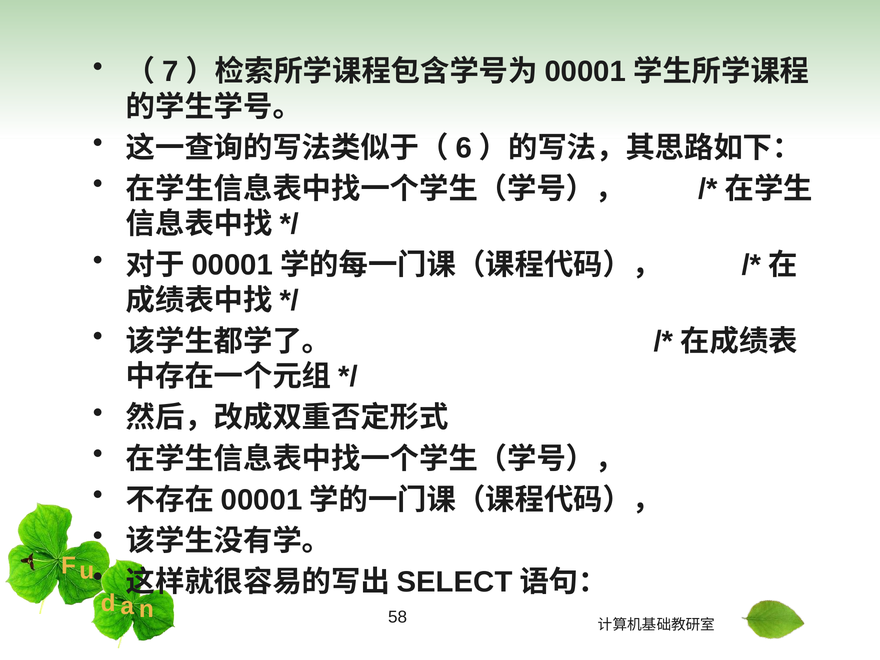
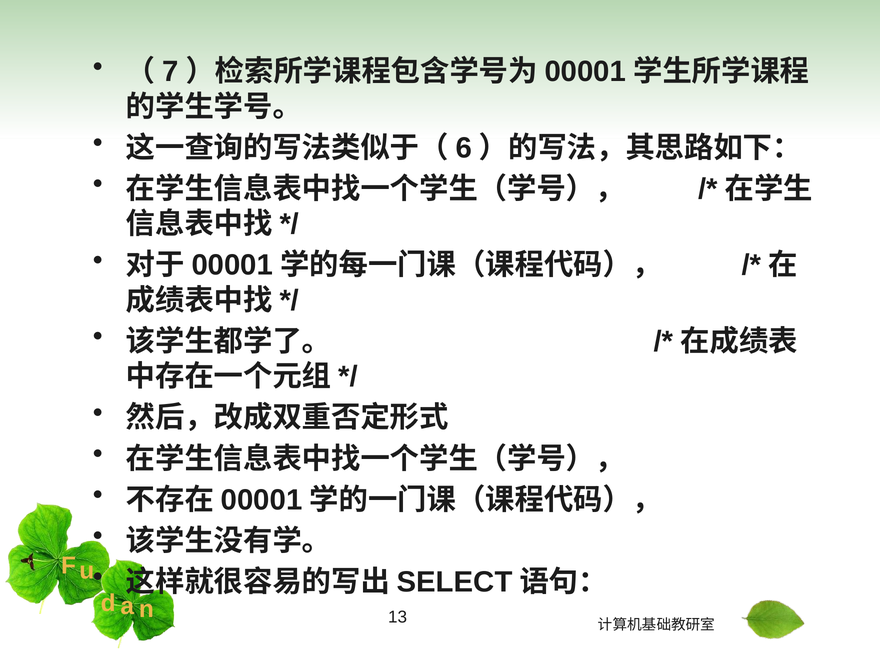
58: 58 -> 13 (398, 617)
